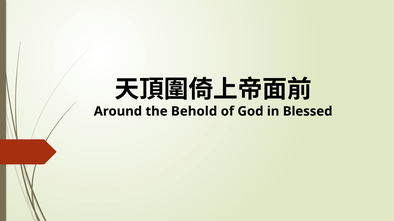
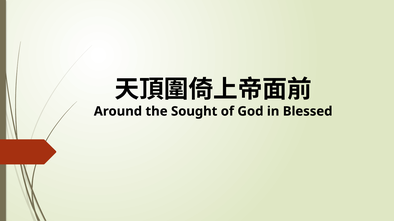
Behold: Behold -> Sought (194, 112)
